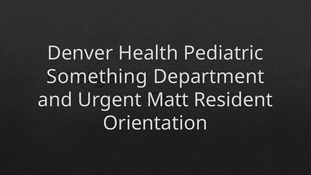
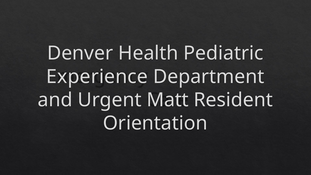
Something: Something -> Experience (97, 77)
